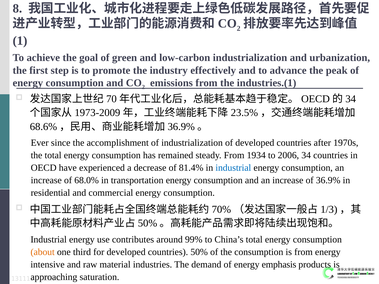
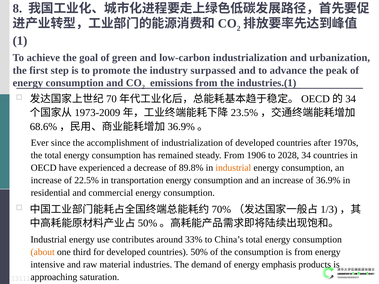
effectively: effectively -> surpassed (213, 70)
1934: 1934 -> 1906 (256, 155)
2006: 2006 -> 2028 (288, 155)
81.4%: 81.4% -> 89.8% (191, 168)
industrial colour: blue -> orange (233, 168)
68.0%: 68.0% -> 22.5% (87, 180)
99%: 99% -> 33% (194, 240)
